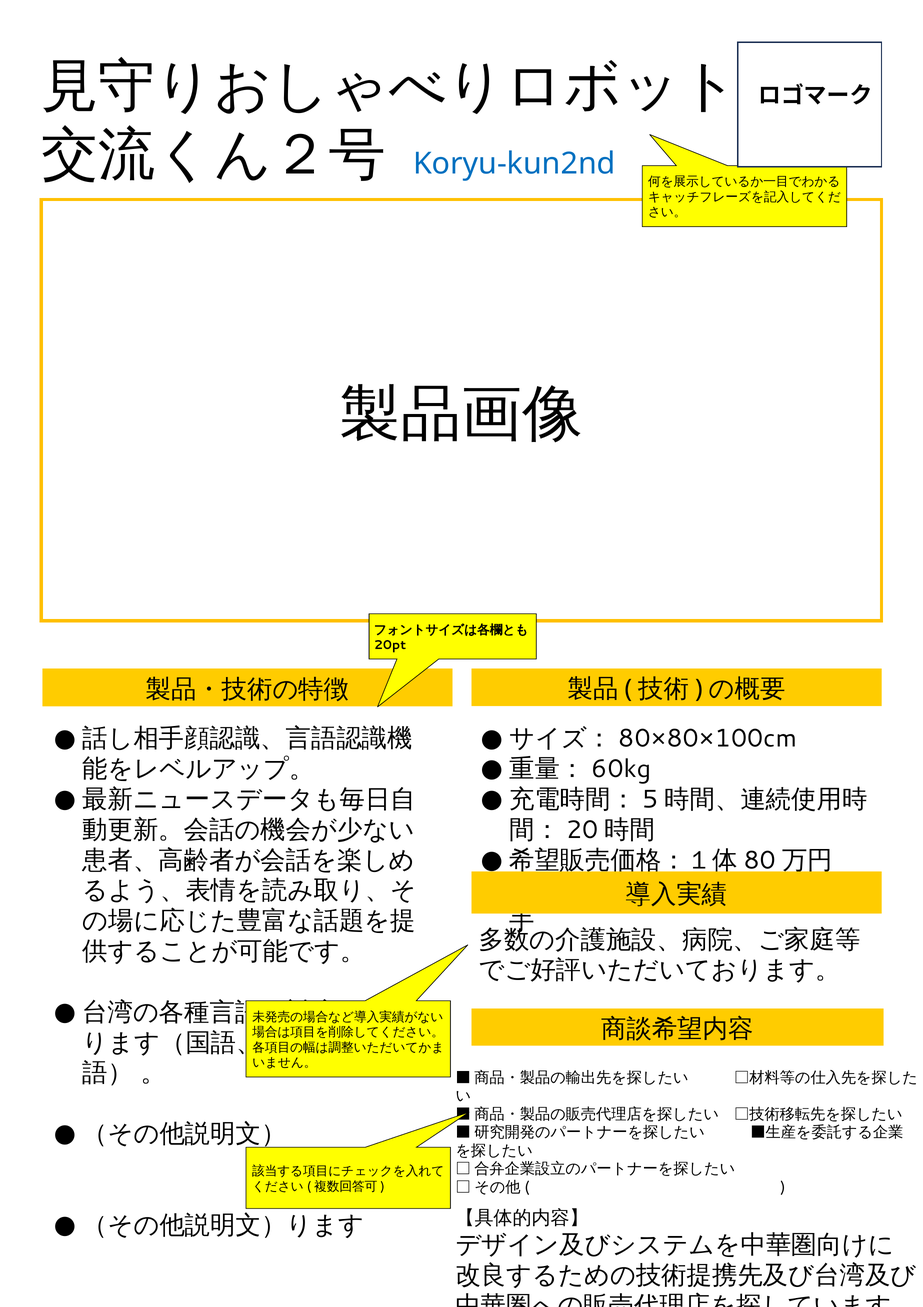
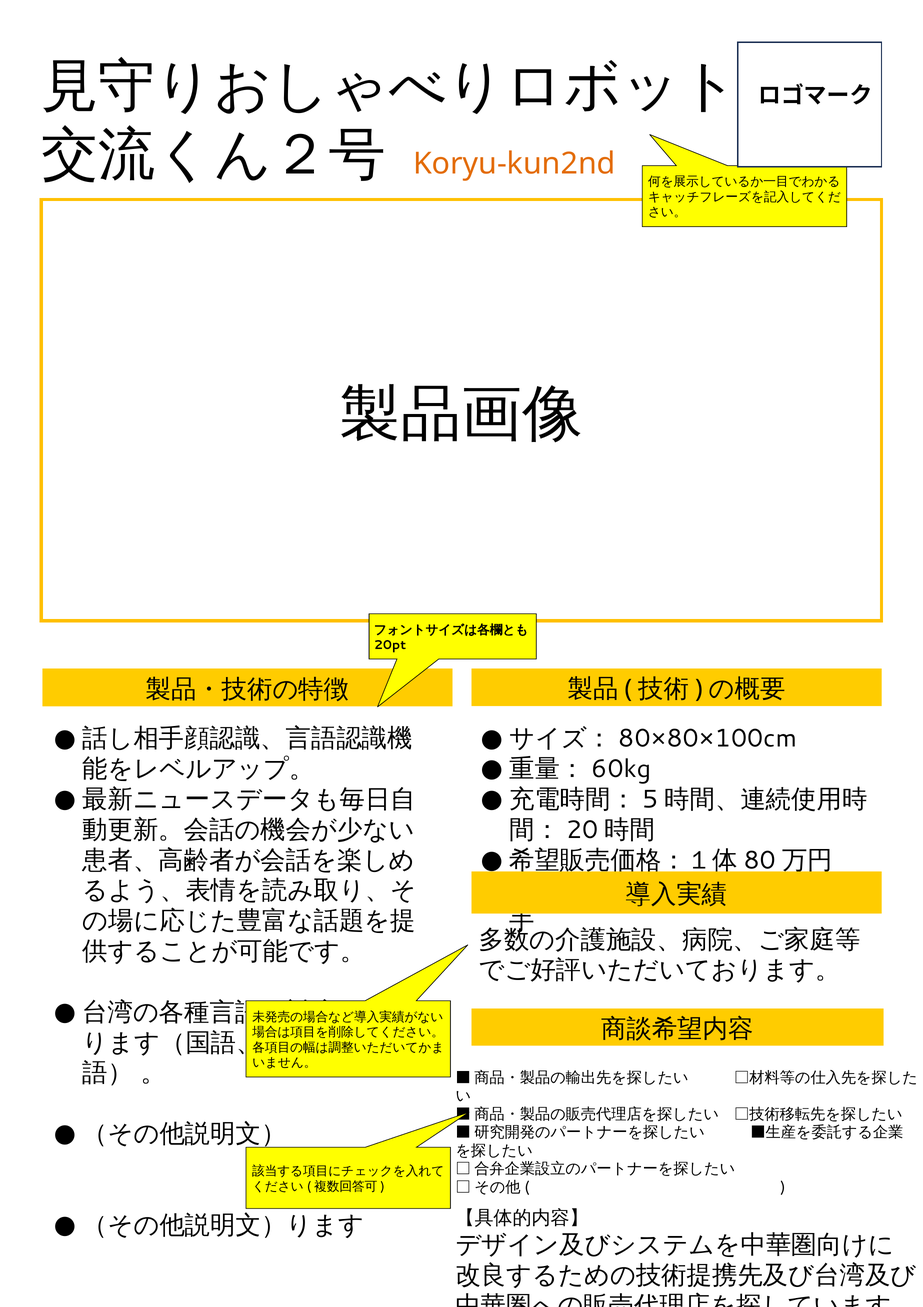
Koryu-kun2nd colour: blue -> orange (514, 164)
